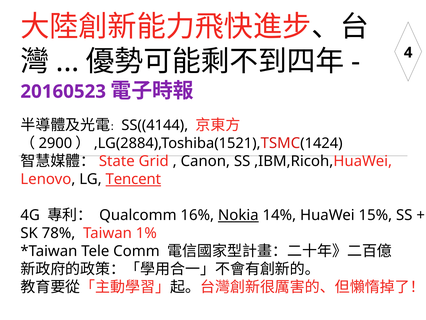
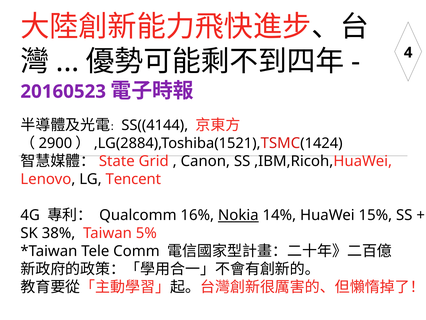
Tencent underline: present -> none (133, 179)
78%: 78% -> 38% (59, 233)
1%: 1% -> 5% (146, 233)
